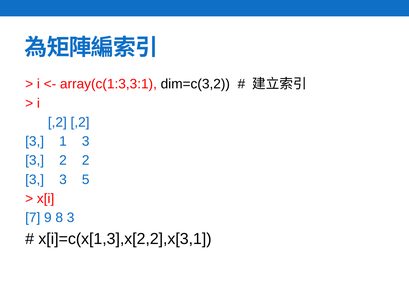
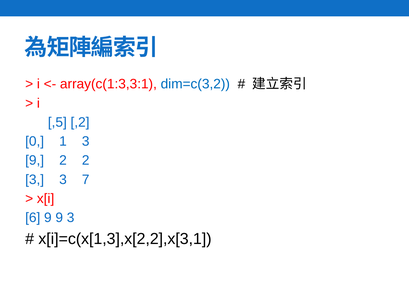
dim=c(3,2 colour: black -> blue (195, 84)
,2: ,2 -> ,5 (57, 122)
3: 3 -> 0 (35, 141)
3: 3 -> 9 (35, 160)
5: 5 -> 7 (86, 179)
7: 7 -> 6 (33, 218)
9 8: 8 -> 9 (59, 218)
